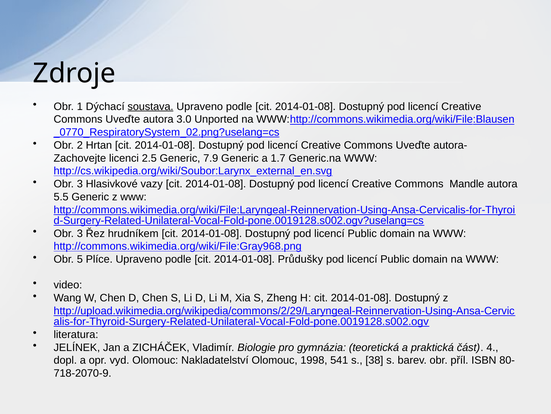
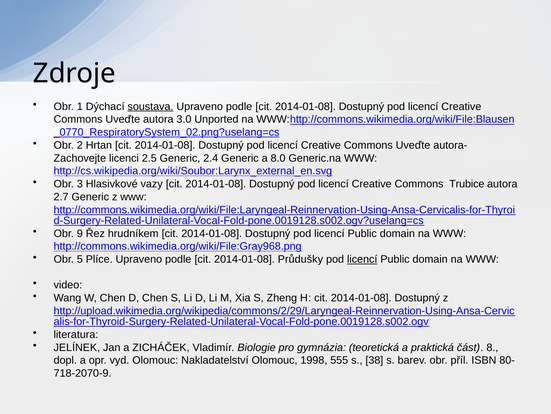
7.9: 7.9 -> 2.4 (211, 158)
1.7: 1.7 -> 8.0 (278, 158)
Mandle: Mandle -> Trubice (467, 184)
5.5: 5.5 -> 2.7 (61, 197)
3: 3 -> 9 (80, 233)
licencí underline: none -> present (362, 259)
4: 4 -> 8 (492, 347)
541: 541 -> 555 (339, 360)
